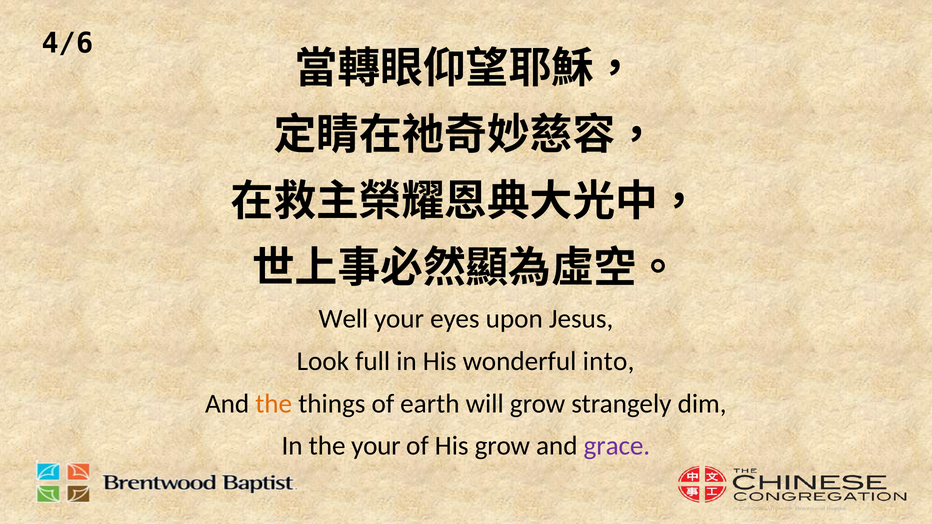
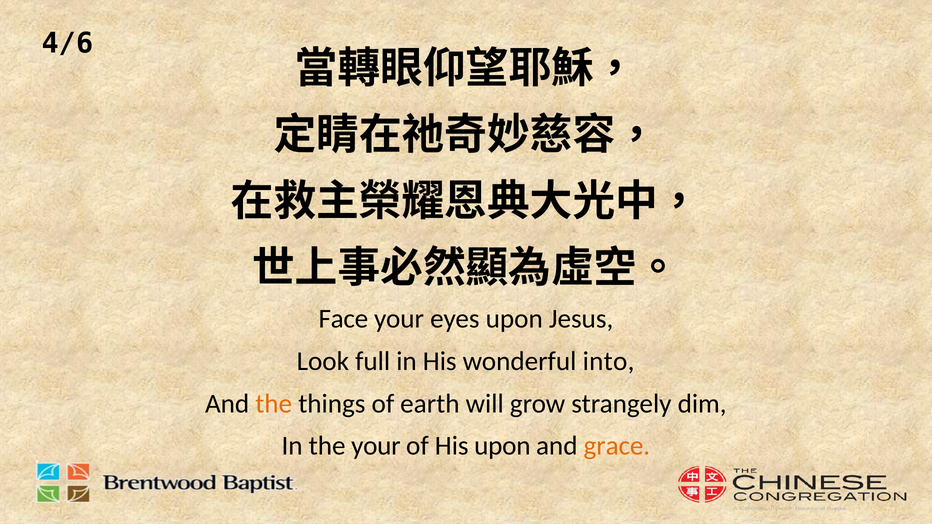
Well: Well -> Face (343, 319)
His grow: grow -> upon (502, 446)
grace colour: purple -> orange (617, 446)
